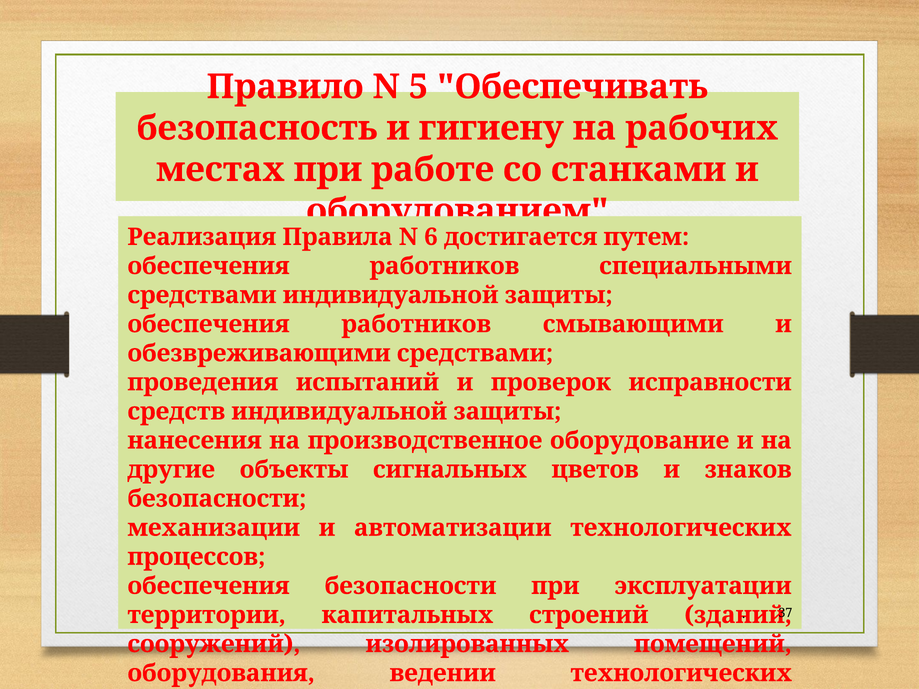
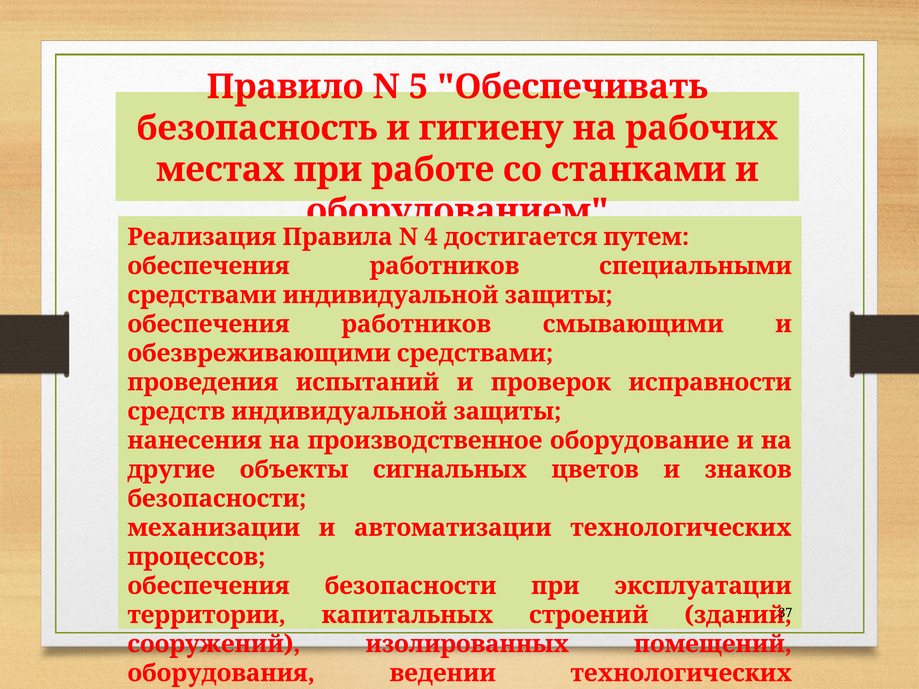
6: 6 -> 4 (431, 237)
